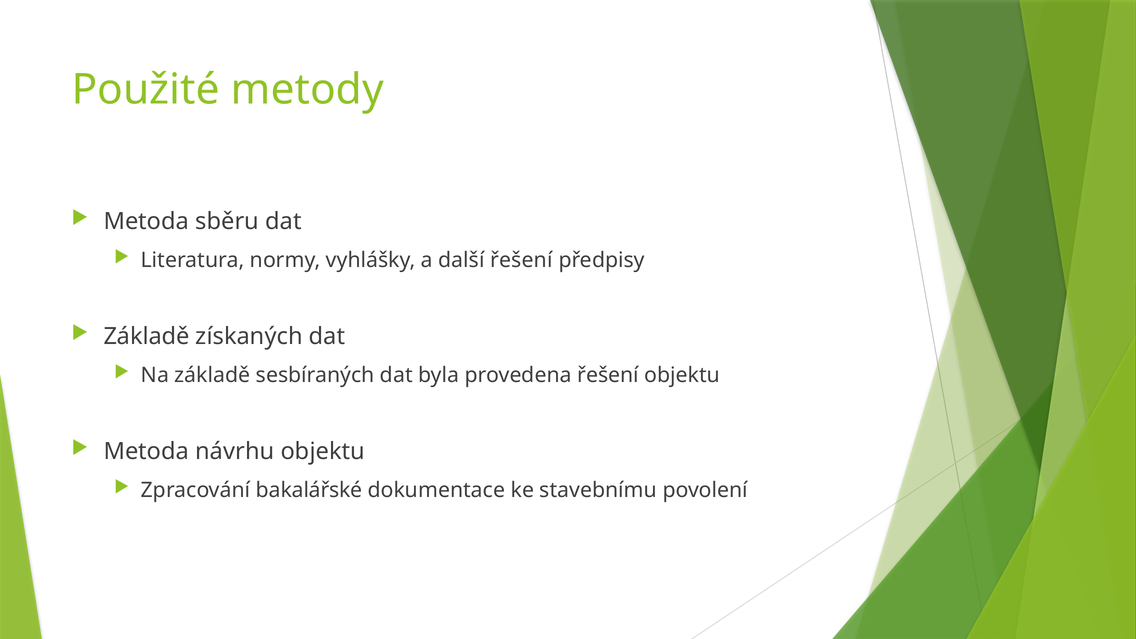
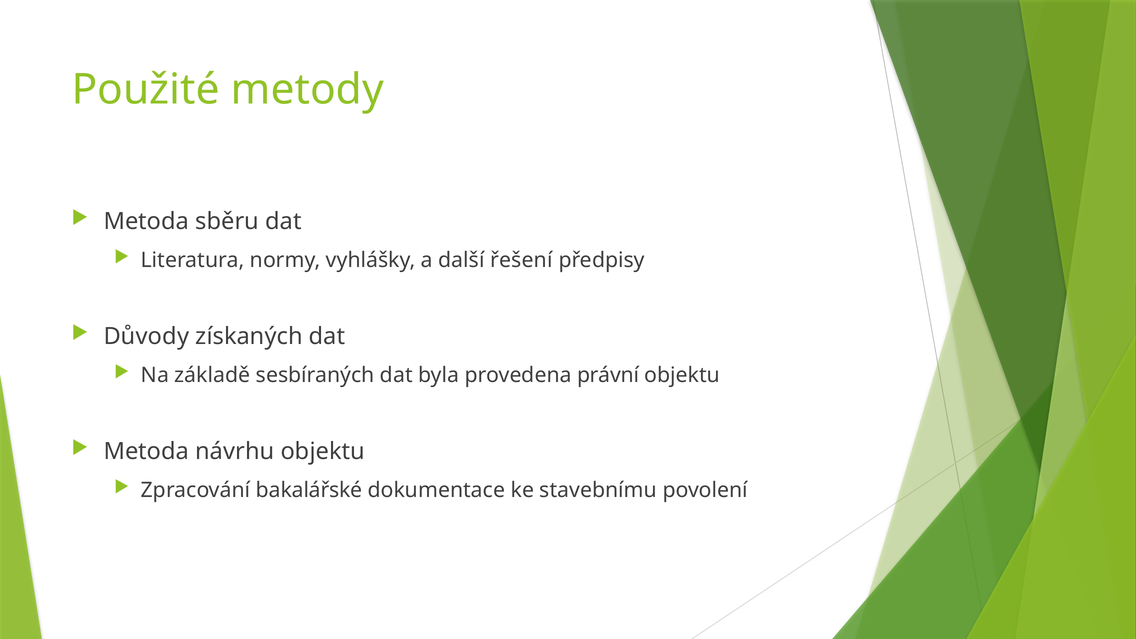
Základě: Základě -> Důvody (146, 337)
provedena řešení: řešení -> právní (608, 375)
